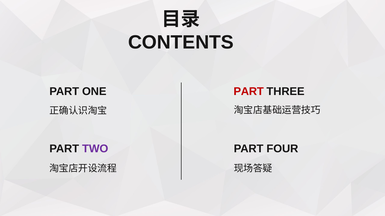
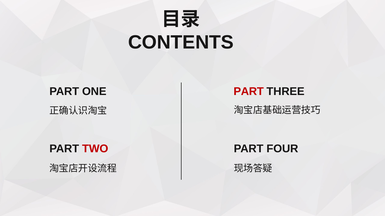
TWO colour: purple -> red (95, 149)
